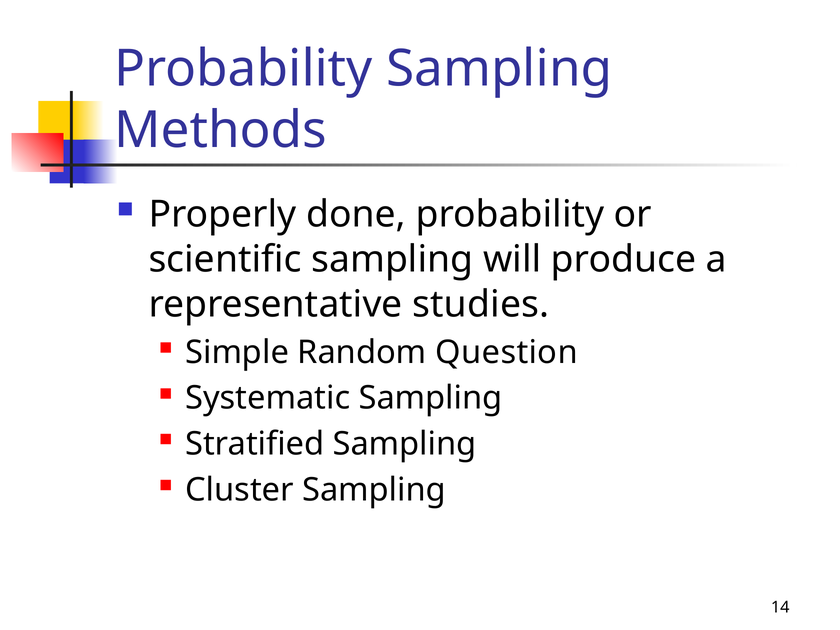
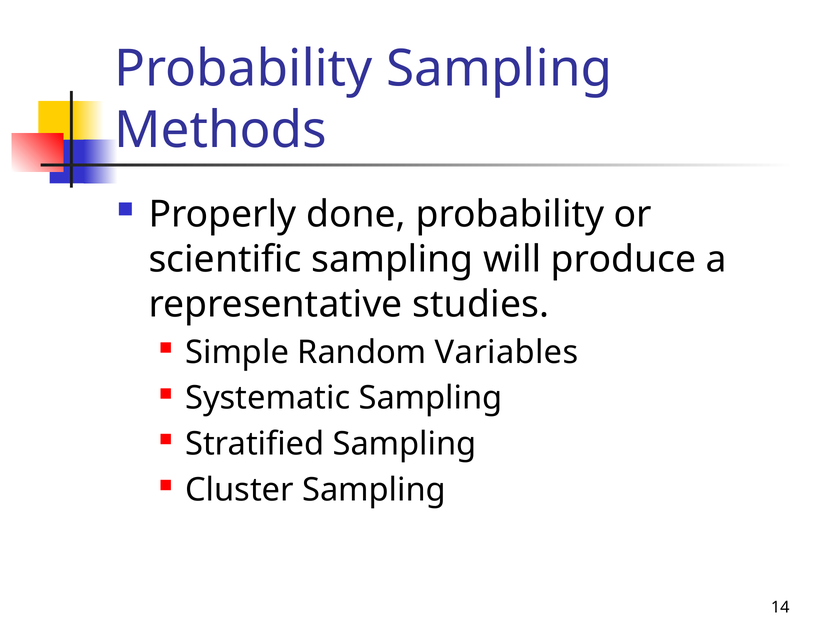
Question: Question -> Variables (507, 352)
